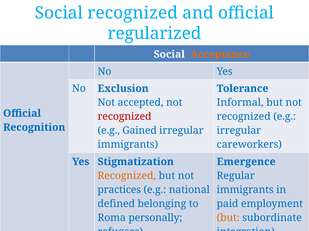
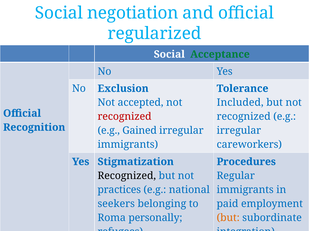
Social recognized: recognized -> negotiation (133, 13)
Acceptance colour: orange -> green (220, 54)
Informal: Informal -> Included (240, 103)
Emergence: Emergence -> Procedures (246, 162)
Recognized colour: orange -> black (127, 176)
defined: defined -> seekers (116, 204)
